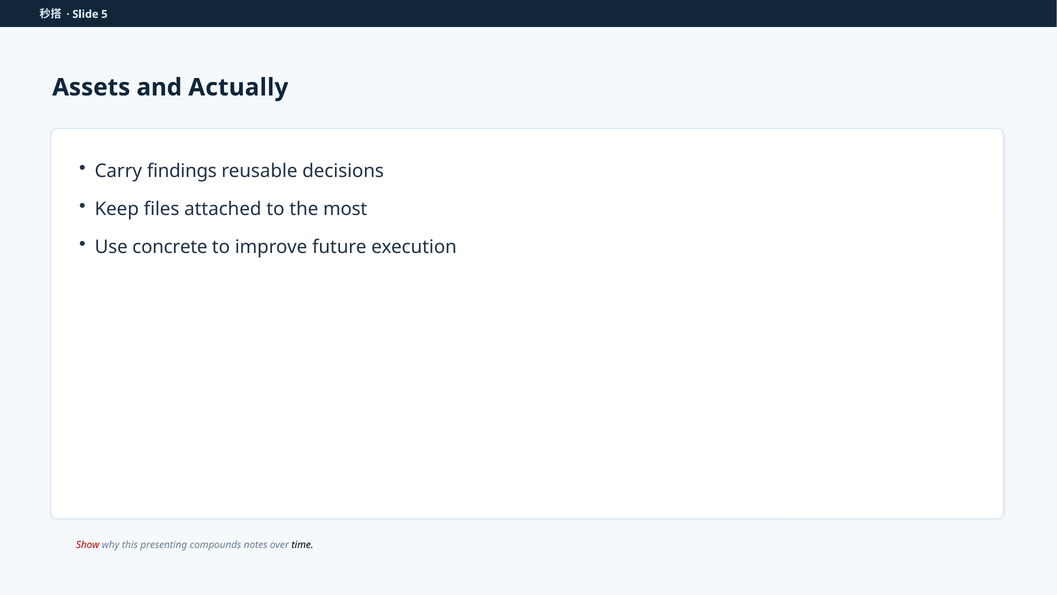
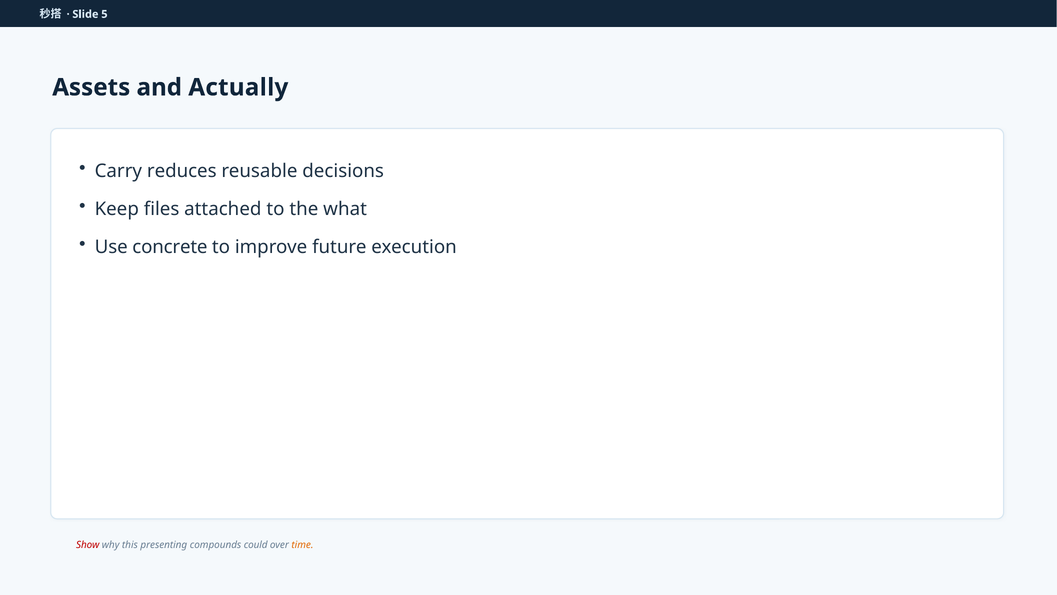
findings: findings -> reduces (182, 171)
most: most -> what (345, 209)
notes: notes -> could (256, 544)
time colour: black -> orange (302, 544)
